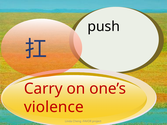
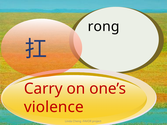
push: push -> rong (104, 27)
